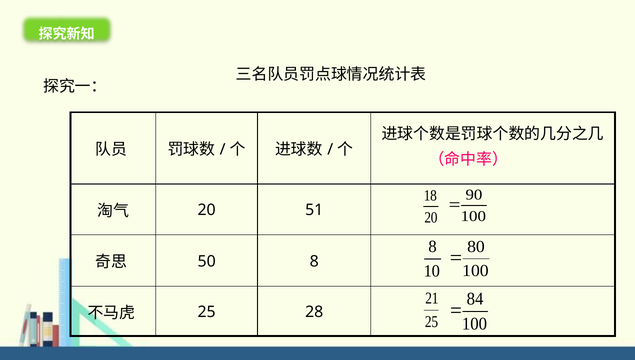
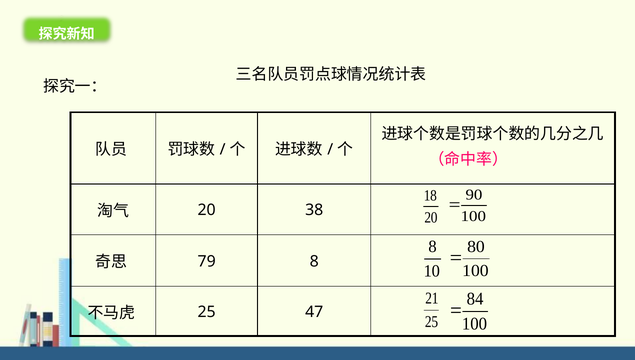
51: 51 -> 38 (314, 210)
50: 50 -> 79 (207, 261)
28: 28 -> 47 (314, 312)
